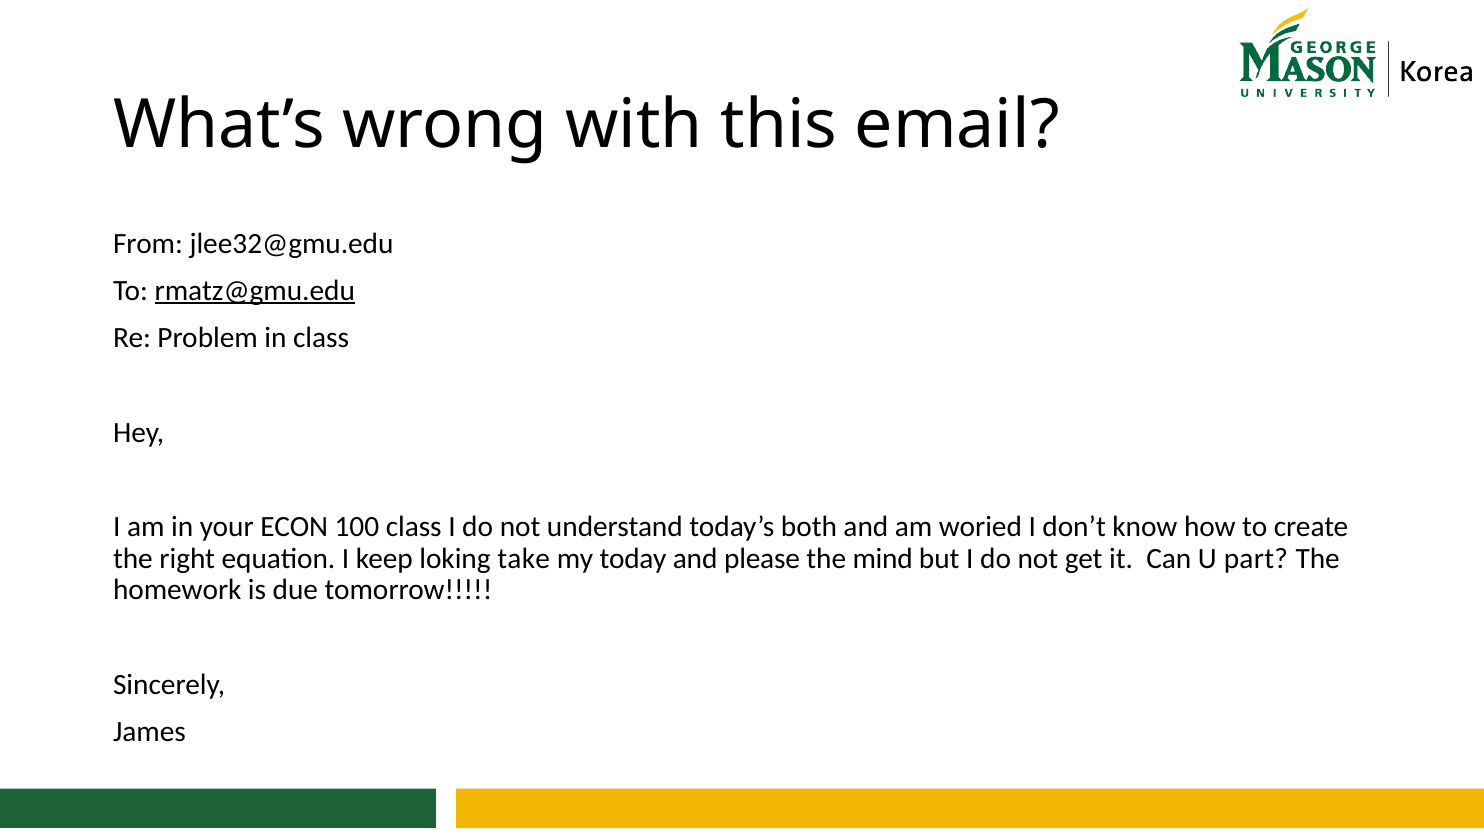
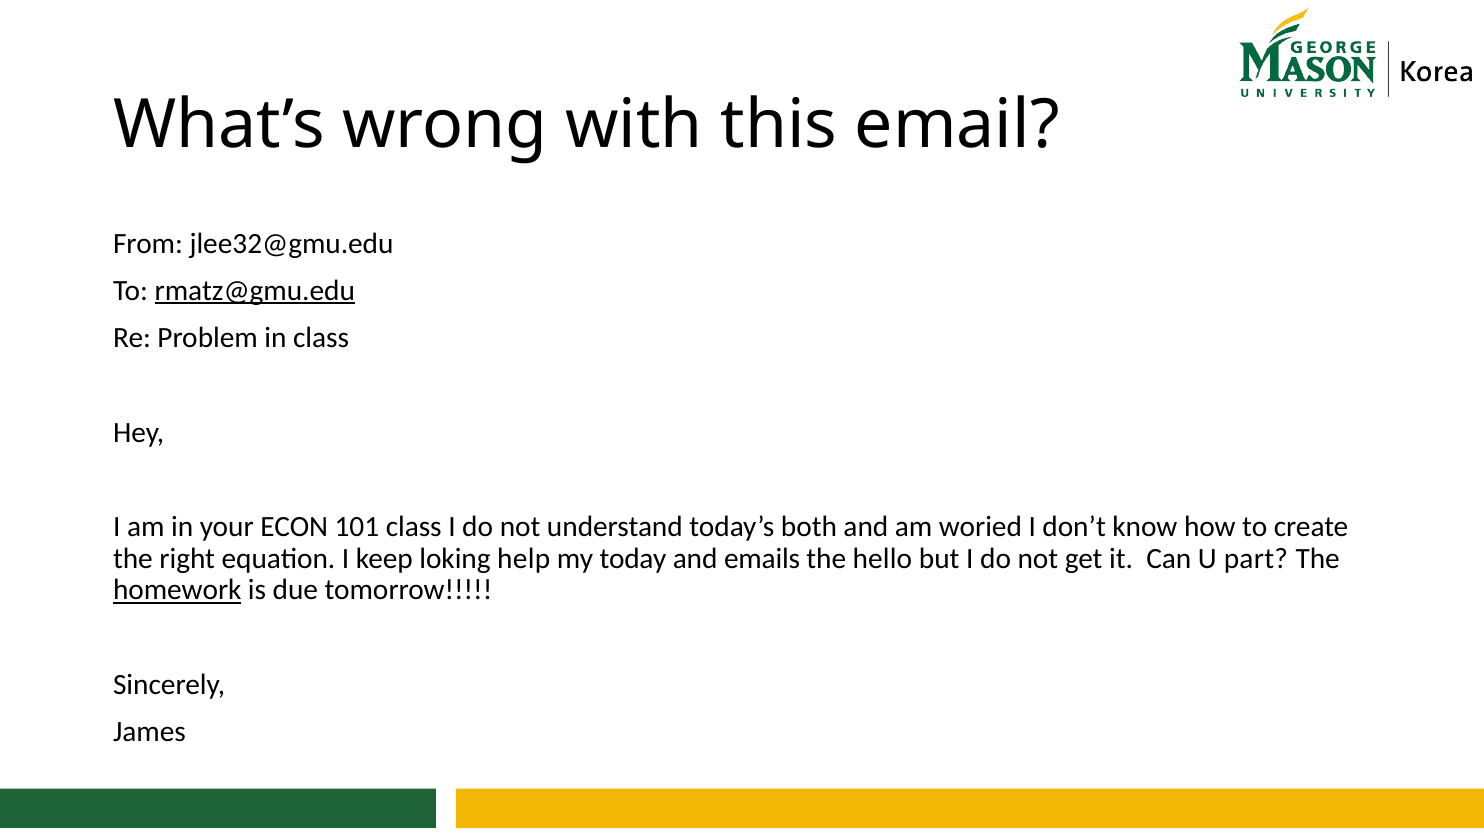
100: 100 -> 101 (357, 527)
take: take -> help (524, 558)
please: please -> emails (762, 558)
mind: mind -> hello (882, 558)
homework underline: none -> present (177, 590)
